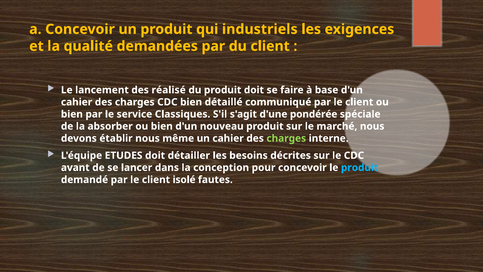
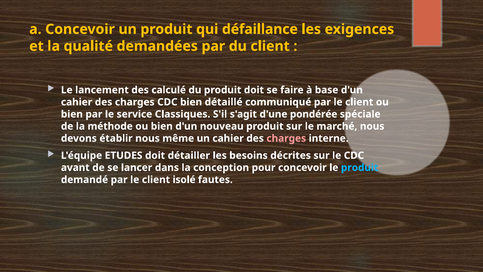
industriels: industriels -> défaillance (260, 29)
réalisé: réalisé -> calculé (169, 90)
absorber: absorber -> méthode (110, 126)
charges colour: light green -> pink (286, 138)
